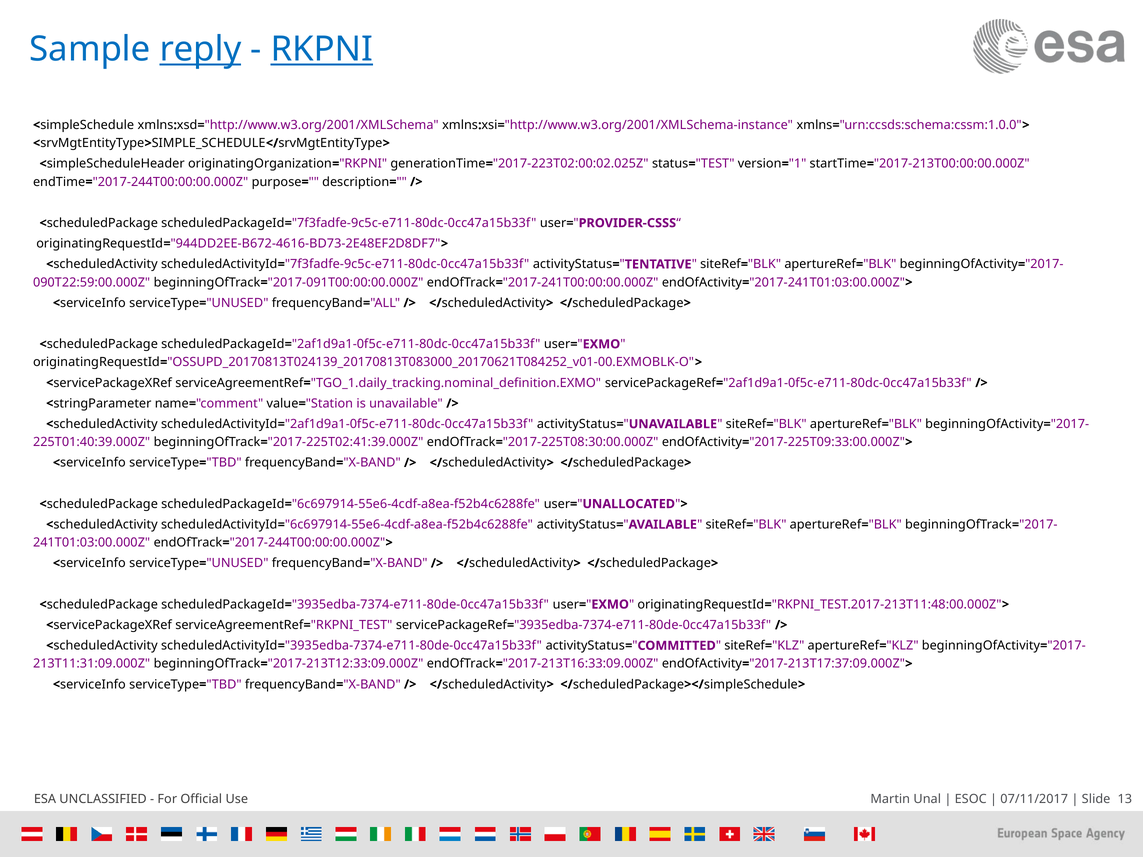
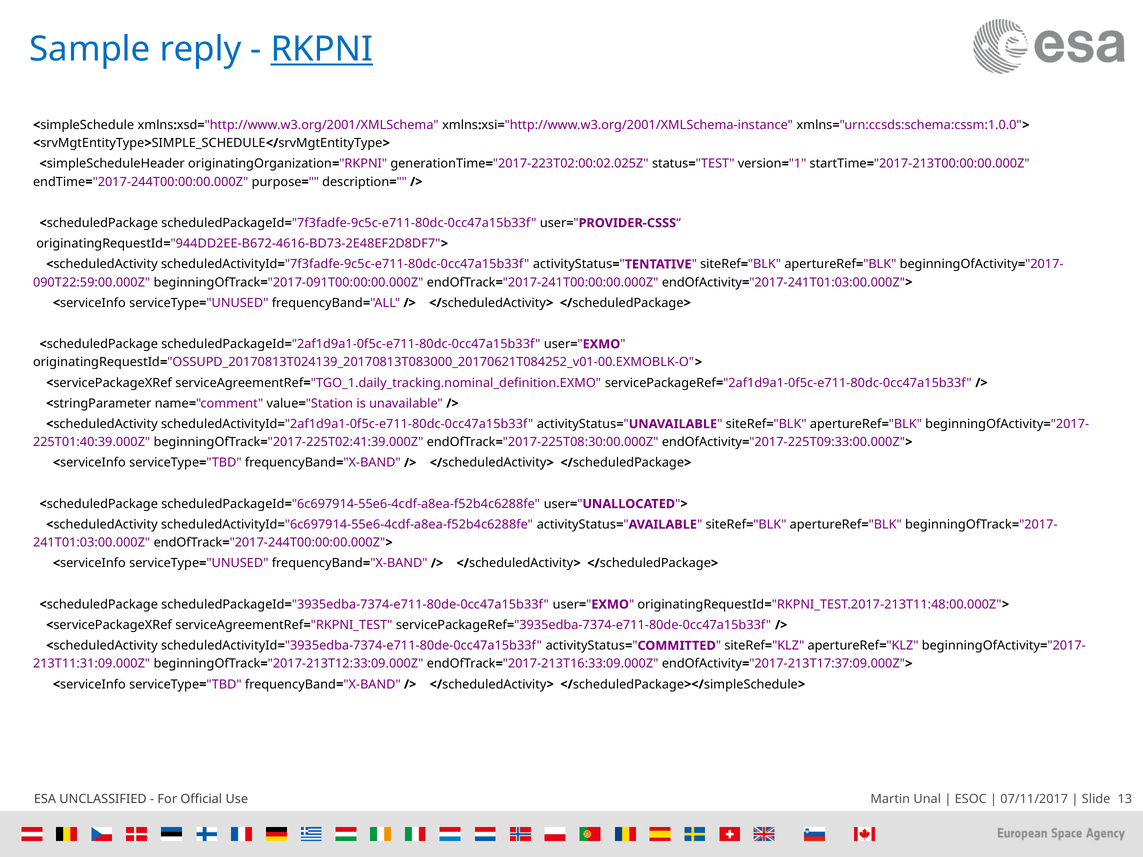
reply underline: present -> none (201, 49)
